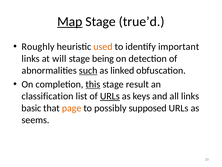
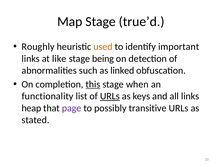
Map underline: present -> none (70, 21)
will: will -> like (59, 58)
such underline: present -> none (88, 70)
result: result -> when (137, 84)
classification: classification -> functionality (48, 96)
basic: basic -> heap (31, 108)
page colour: orange -> purple (72, 108)
supposed: supposed -> transitive (148, 108)
seems: seems -> stated (36, 120)
